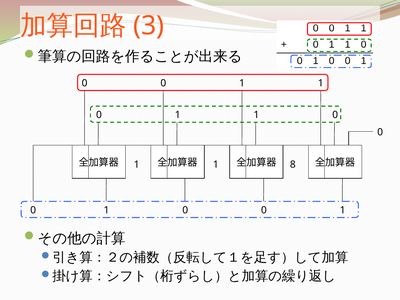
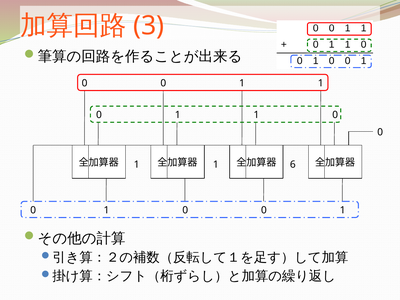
8: 8 -> 6 (293, 164)
